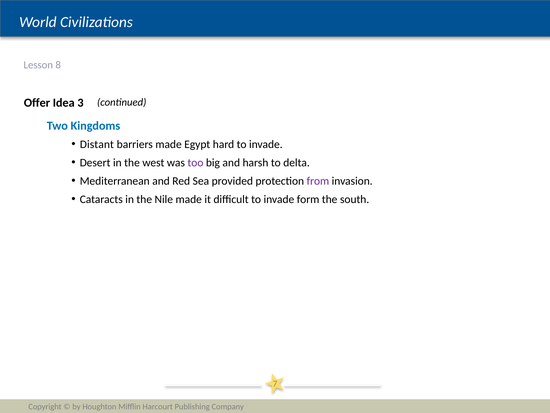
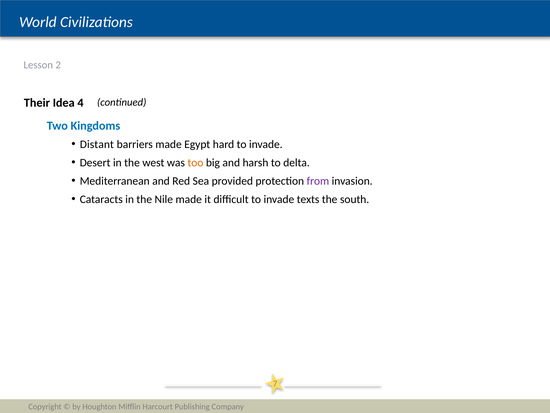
8: 8 -> 2 (58, 65)
Offer: Offer -> Their (37, 103)
3: 3 -> 4 (80, 103)
too colour: purple -> orange (195, 163)
form: form -> texts (308, 199)
